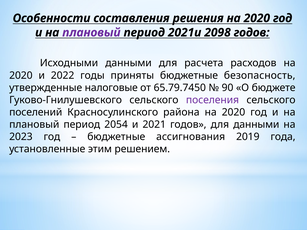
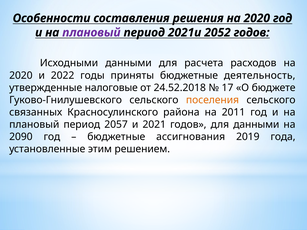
2098: 2098 -> 2052 (218, 33)
безопасность: безопасность -> деятельность (260, 75)
65.79.7450: 65.79.7450 -> 24.52.2018 (180, 88)
90: 90 -> 17 (228, 88)
поселения colour: purple -> orange (212, 100)
поселений: поселений -> связанных (36, 112)
района на 2020: 2020 -> 2011 (233, 112)
2054: 2054 -> 2057 (116, 125)
2023: 2023 -> 2090 (21, 137)
